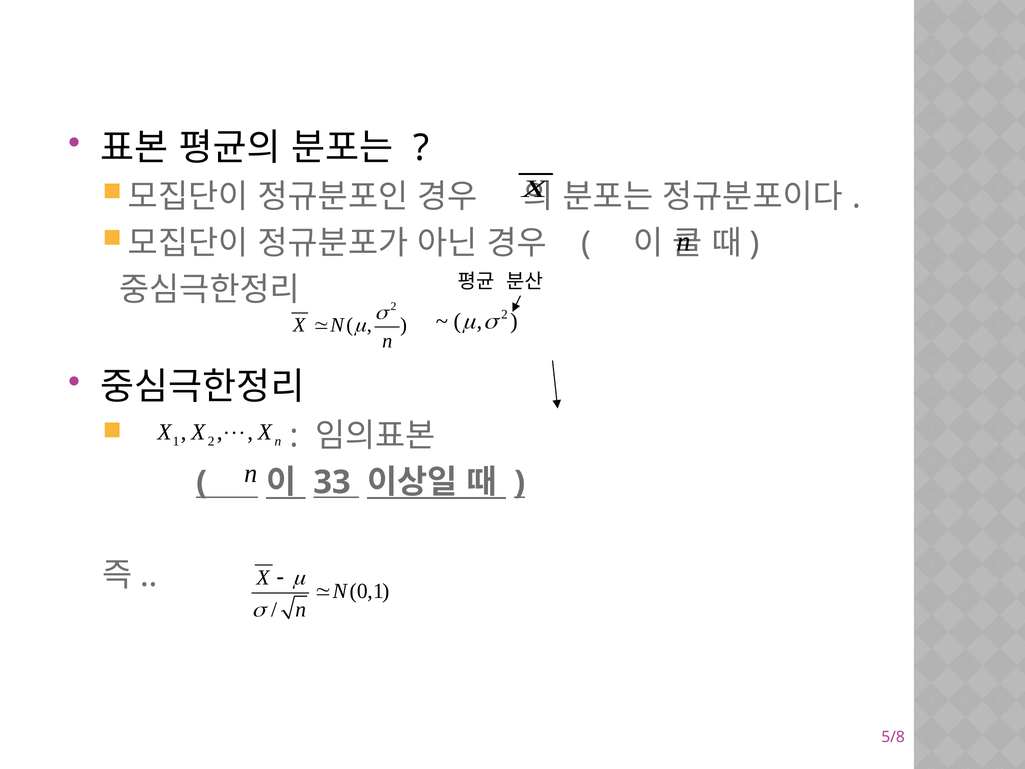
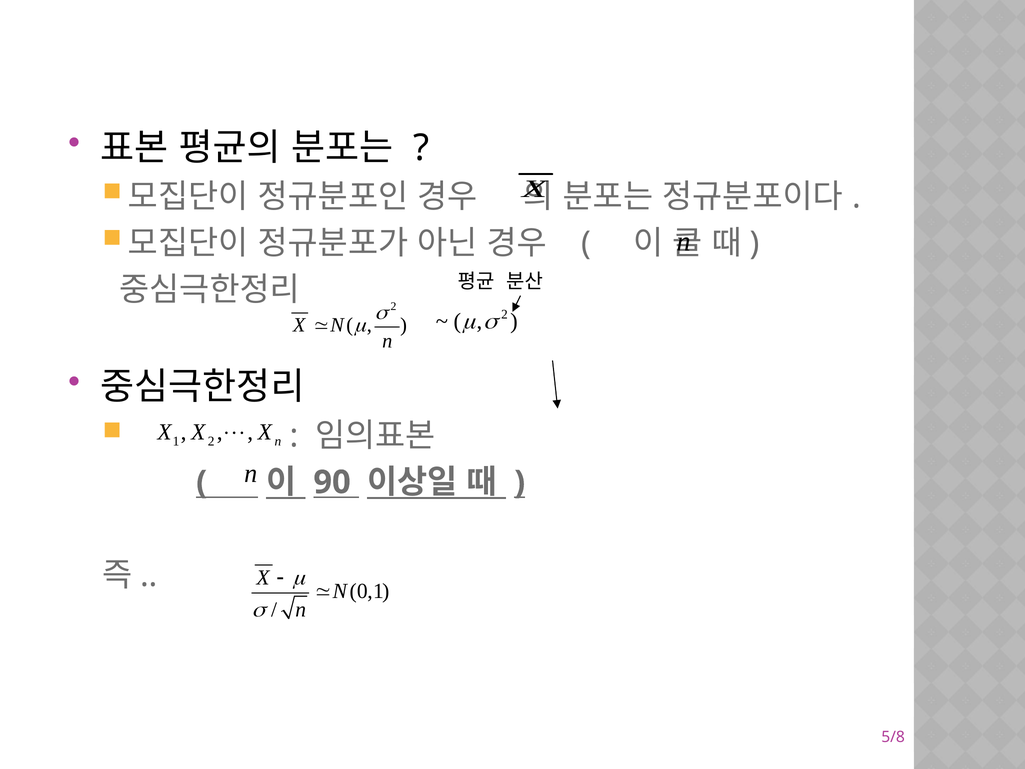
33: 33 -> 90 (332, 482)
